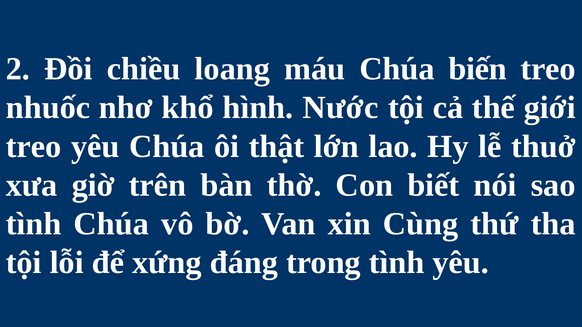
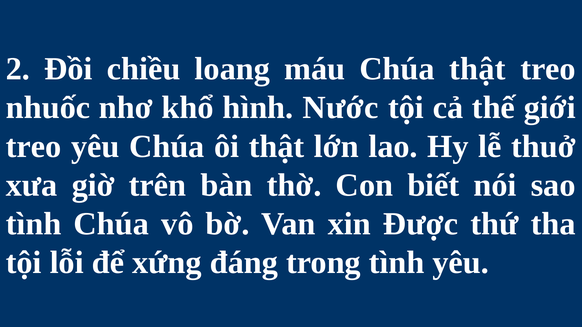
Chúa biến: biến -> thật (477, 69)
Cùng: Cùng -> Được (421, 224)
